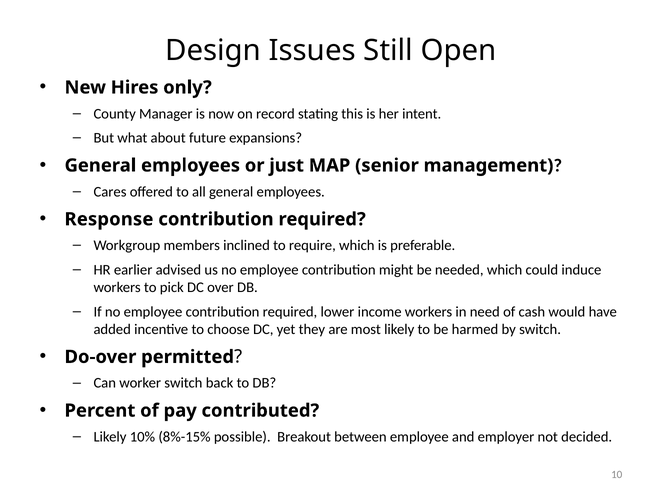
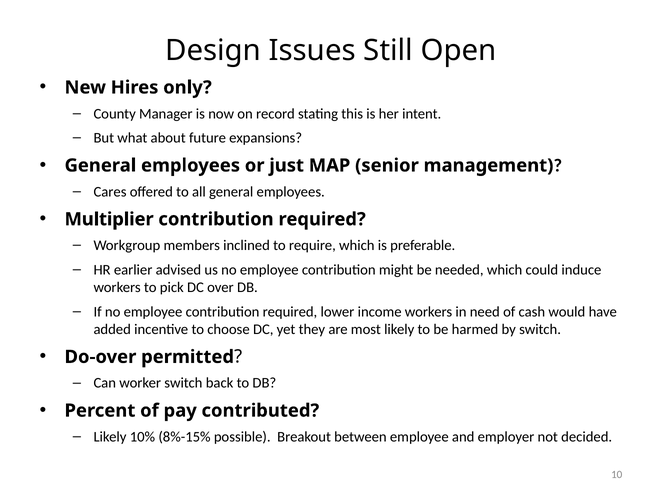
Response: Response -> Multiplier (109, 219)
